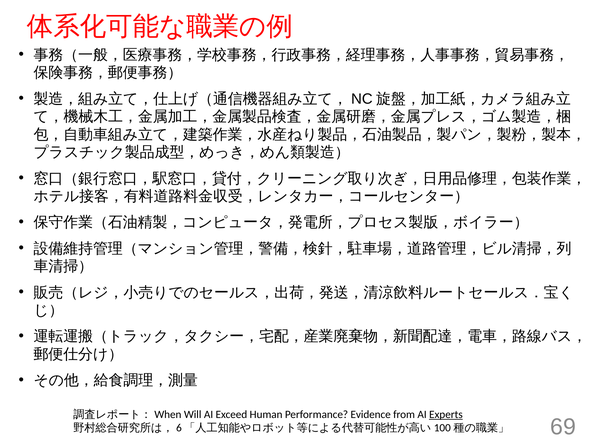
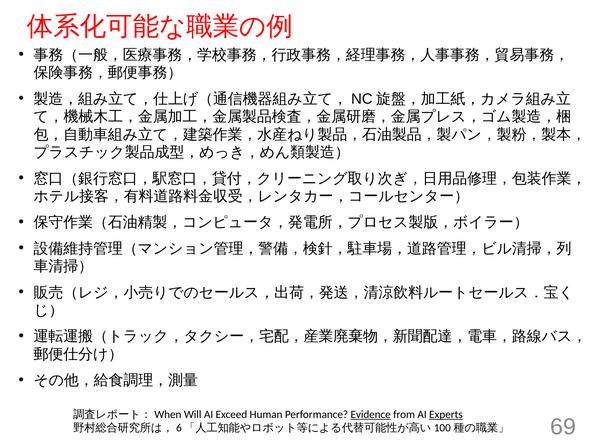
Evidence underline: none -> present (371, 415)
